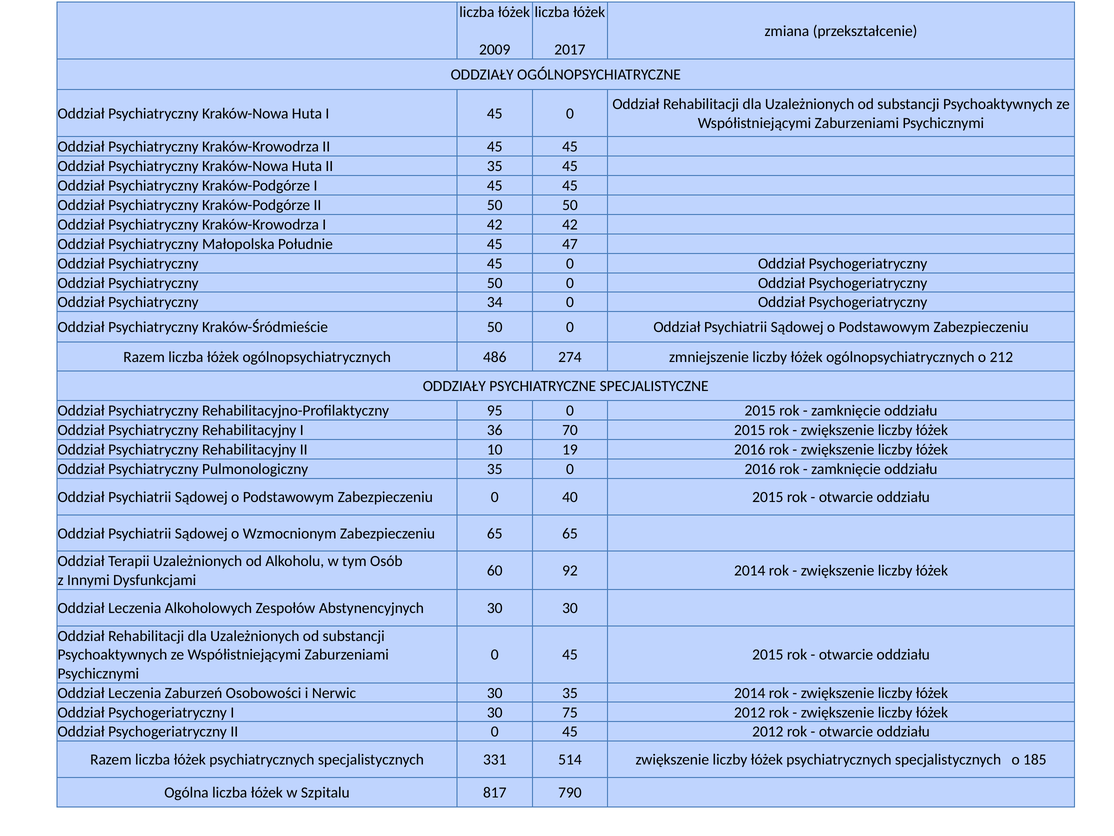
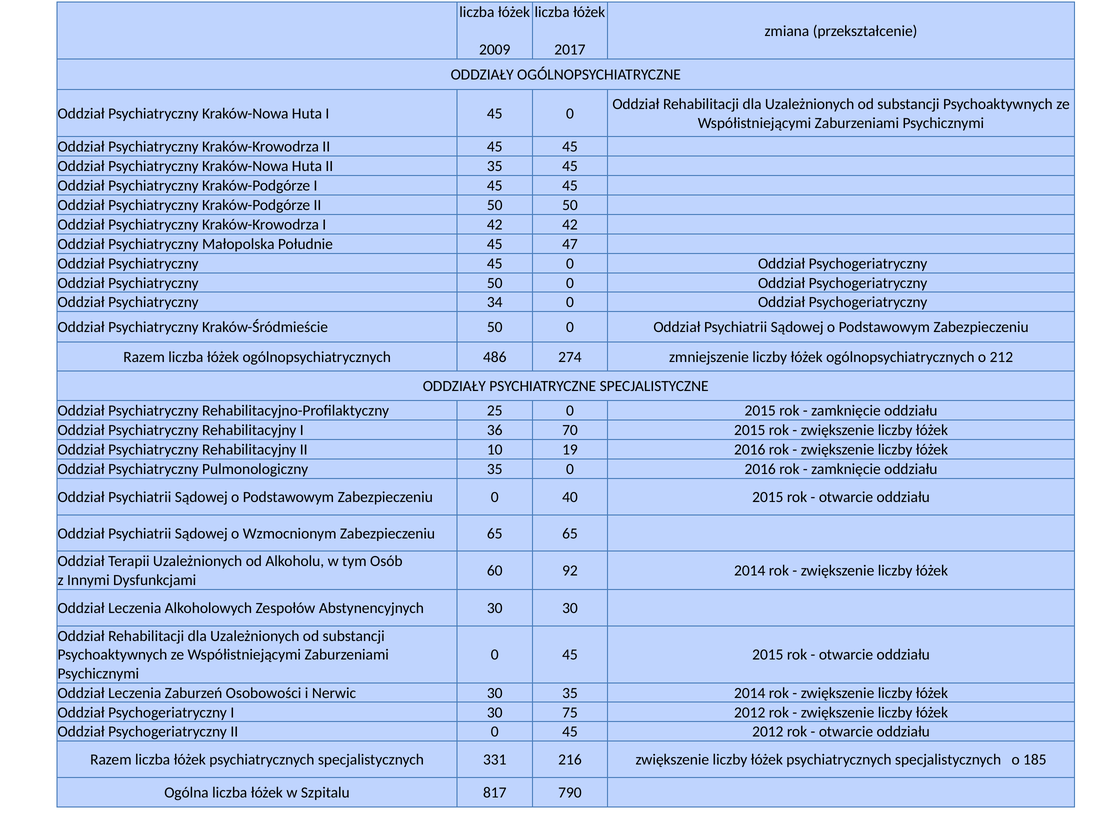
95: 95 -> 25 (495, 411)
514: 514 -> 216 (570, 759)
